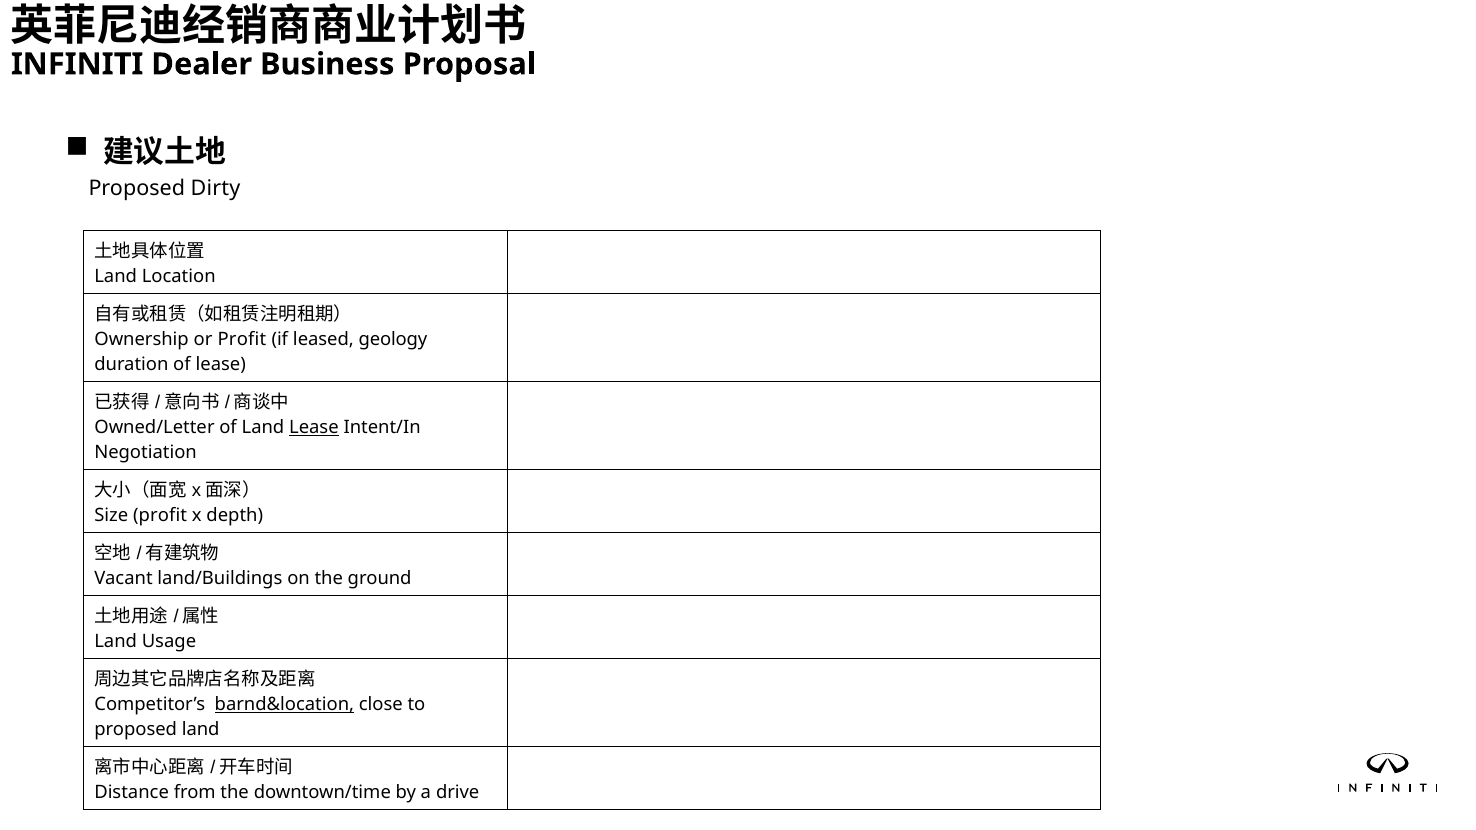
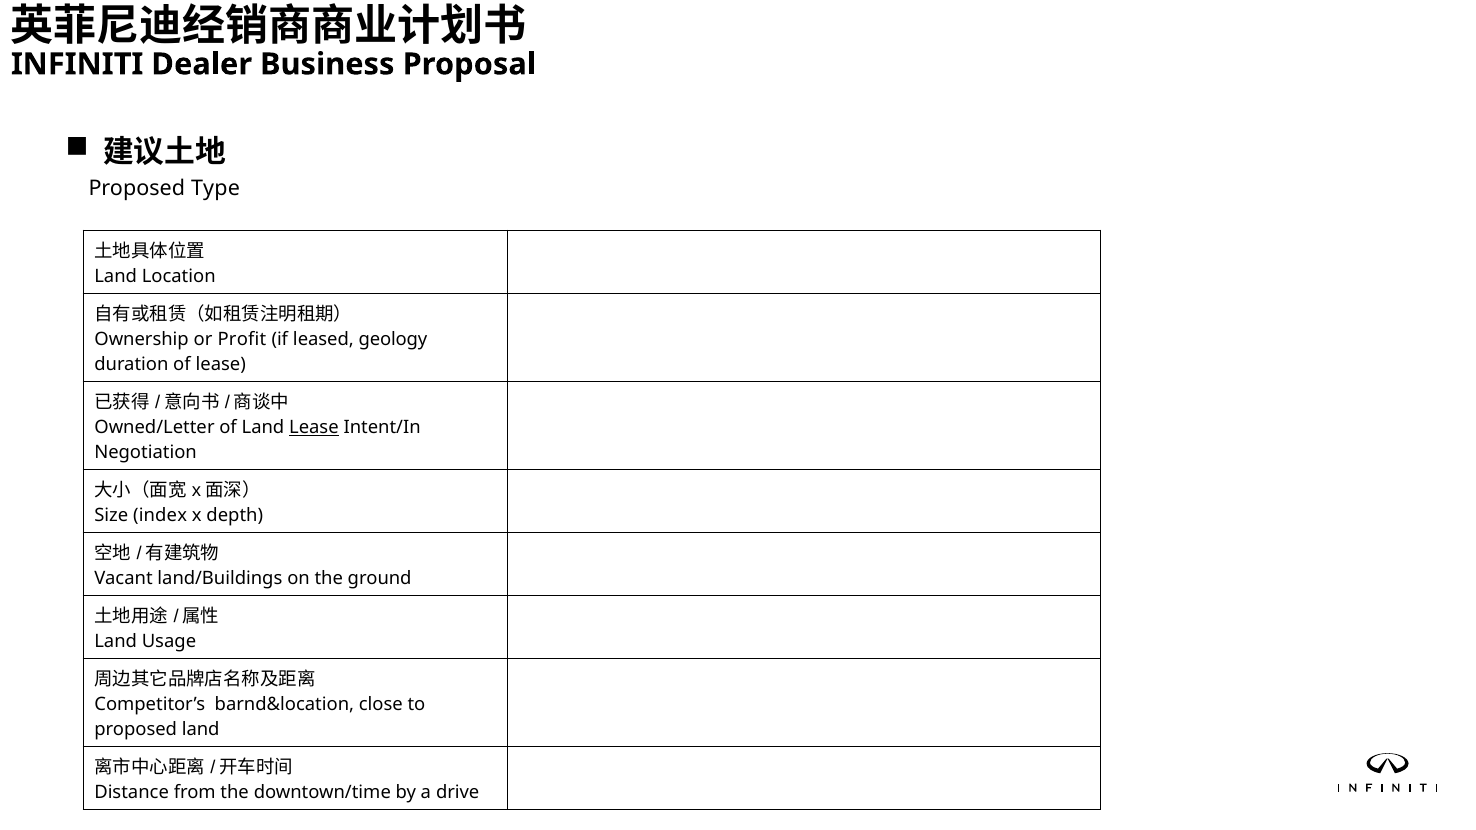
Dirty: Dirty -> Type (216, 189)
Size profit: profit -> index (160, 515)
barnd&location underline: present -> none (284, 705)
